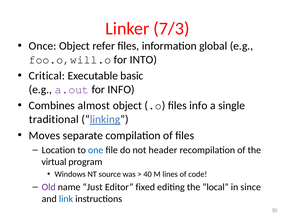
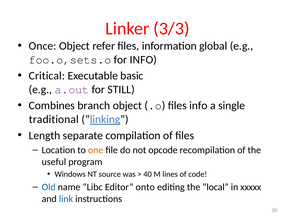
7/3: 7/3 -> 3/3 (171, 29)
foo.o,will.o: foo.o,will.o -> foo.o,sets.o (70, 60)
for INTO: INTO -> INFO (143, 60)
for INFO: INFO -> STILL (121, 90)
almost: almost -> branch (94, 106)
Moves: Moves -> Length (44, 136)
one colour: blue -> orange (96, 150)
header: header -> opcode (163, 150)
virtual: virtual -> useful (54, 162)
Old colour: purple -> blue (49, 187)
Just: Just -> Libc (93, 187)
fixed: fixed -> onto (145, 187)
since: since -> xxxxx (251, 187)
